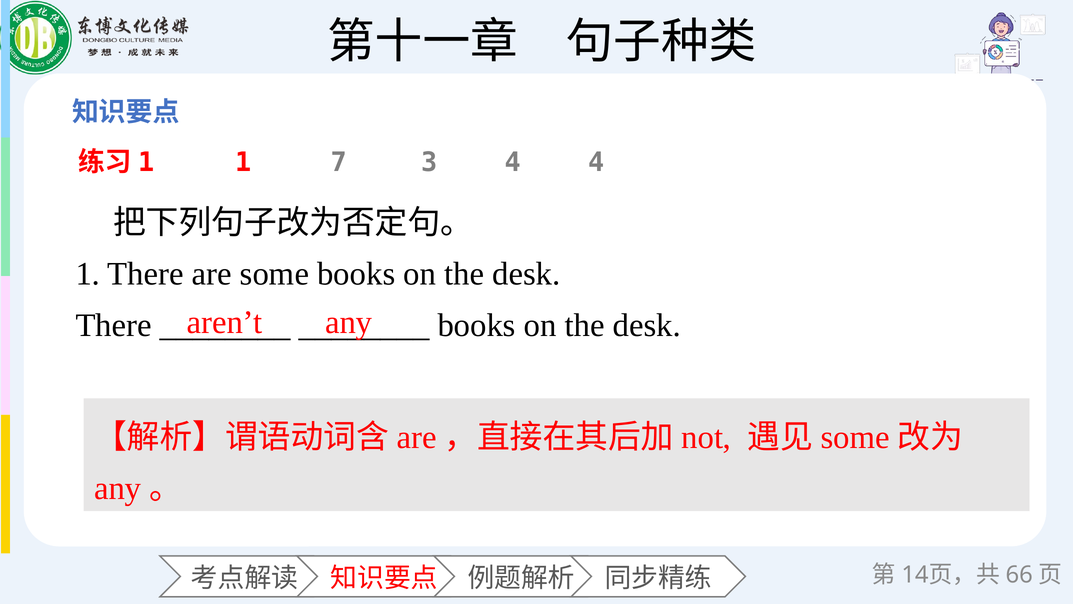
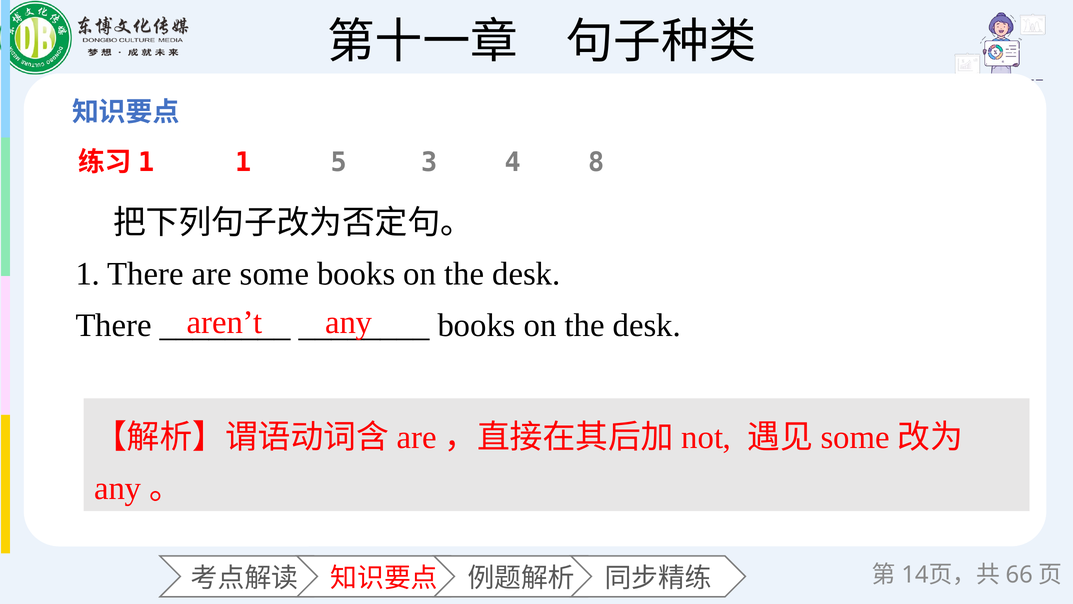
7: 7 -> 5 (339, 162)
4 4: 4 -> 8 (596, 162)
